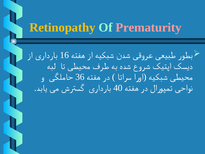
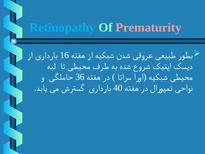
Retinopathy colour: yellow -> light blue (62, 27)
